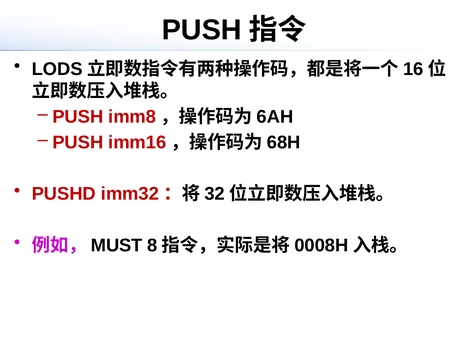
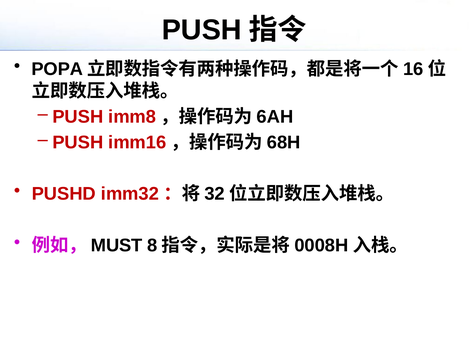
LODS: LODS -> POPA (57, 69)
